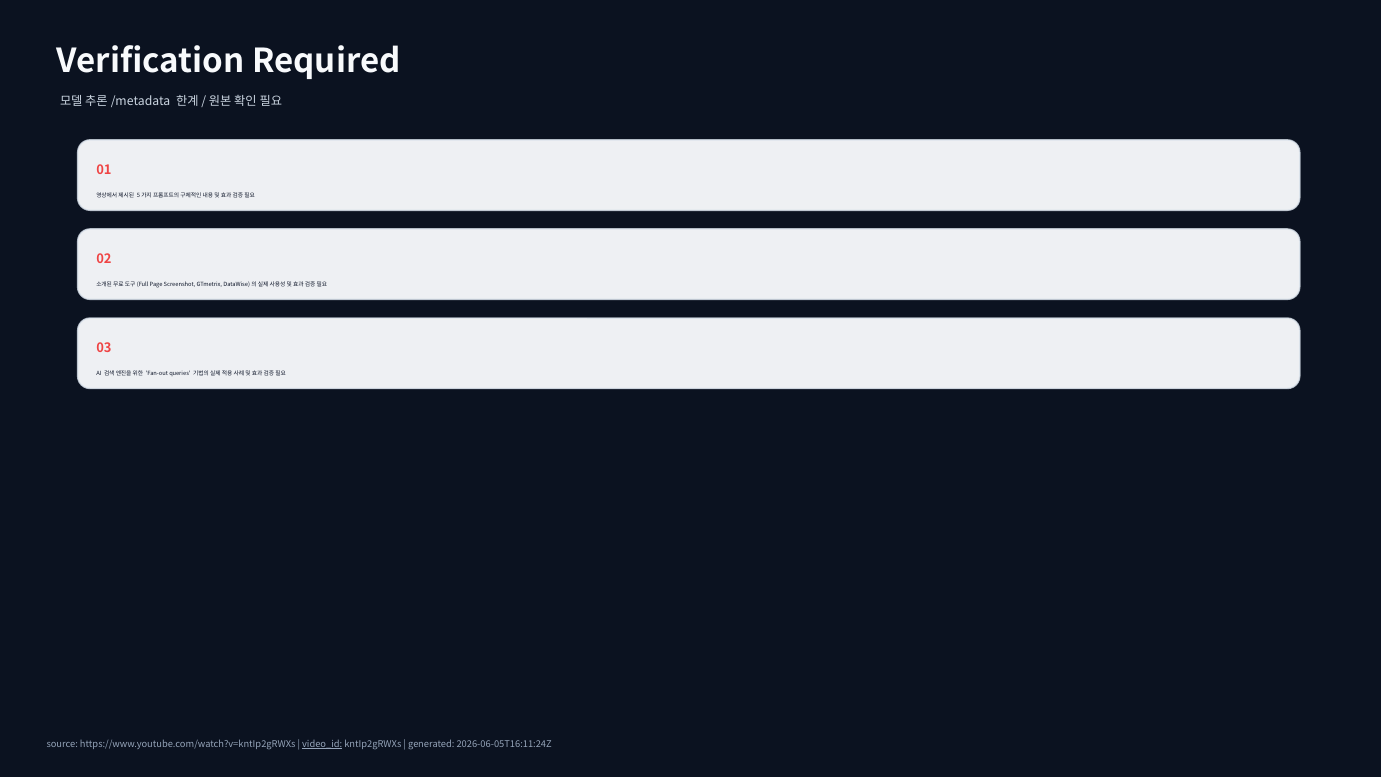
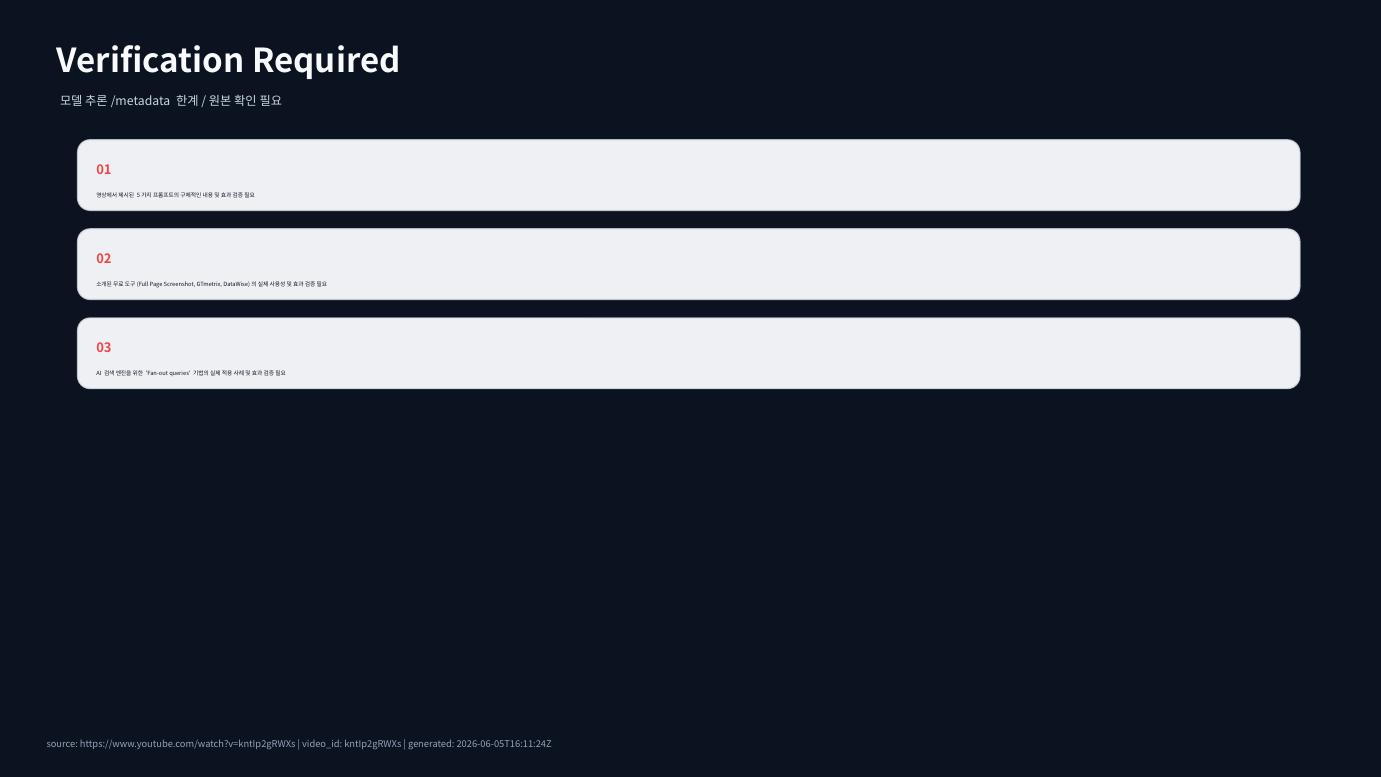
video_id underline: present -> none (322, 744)
